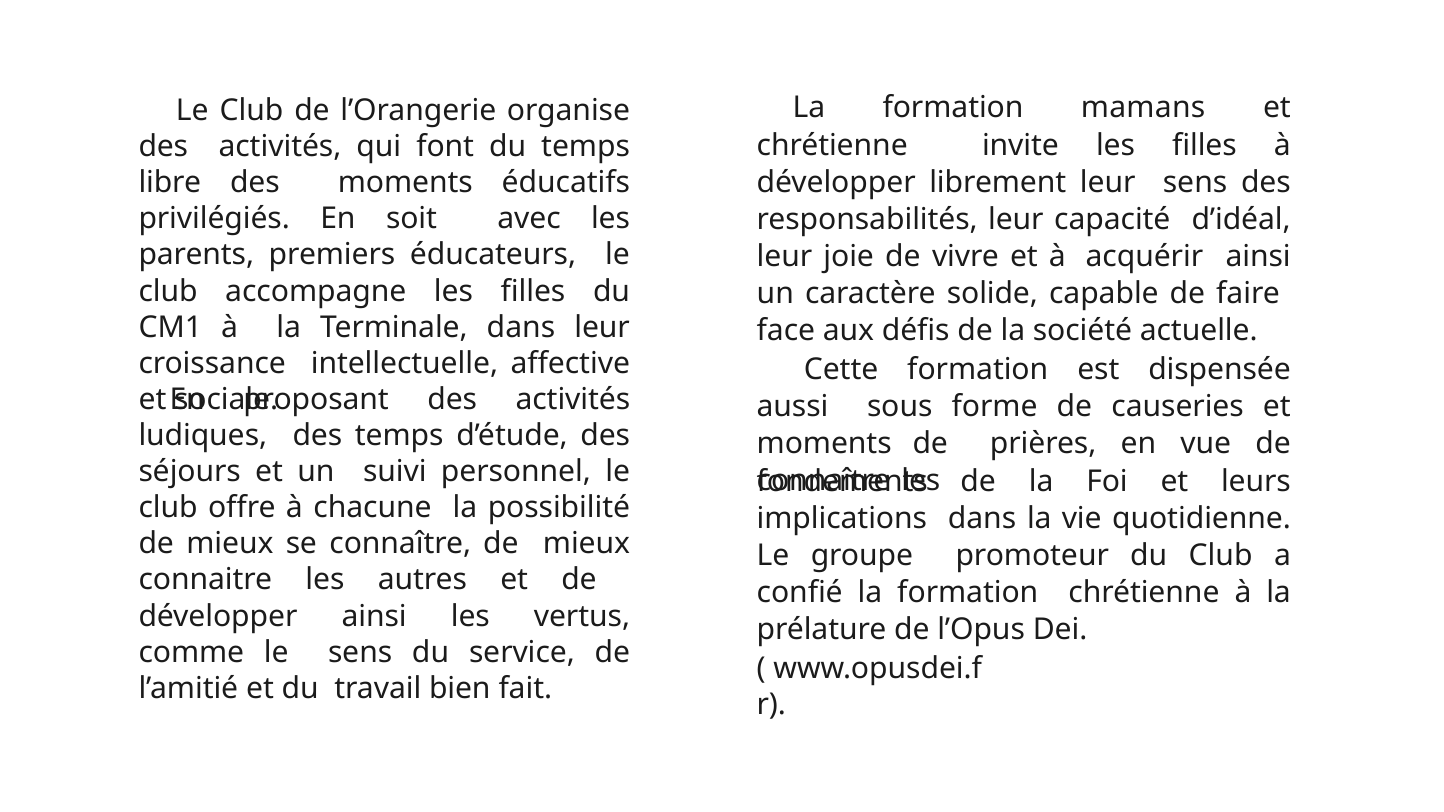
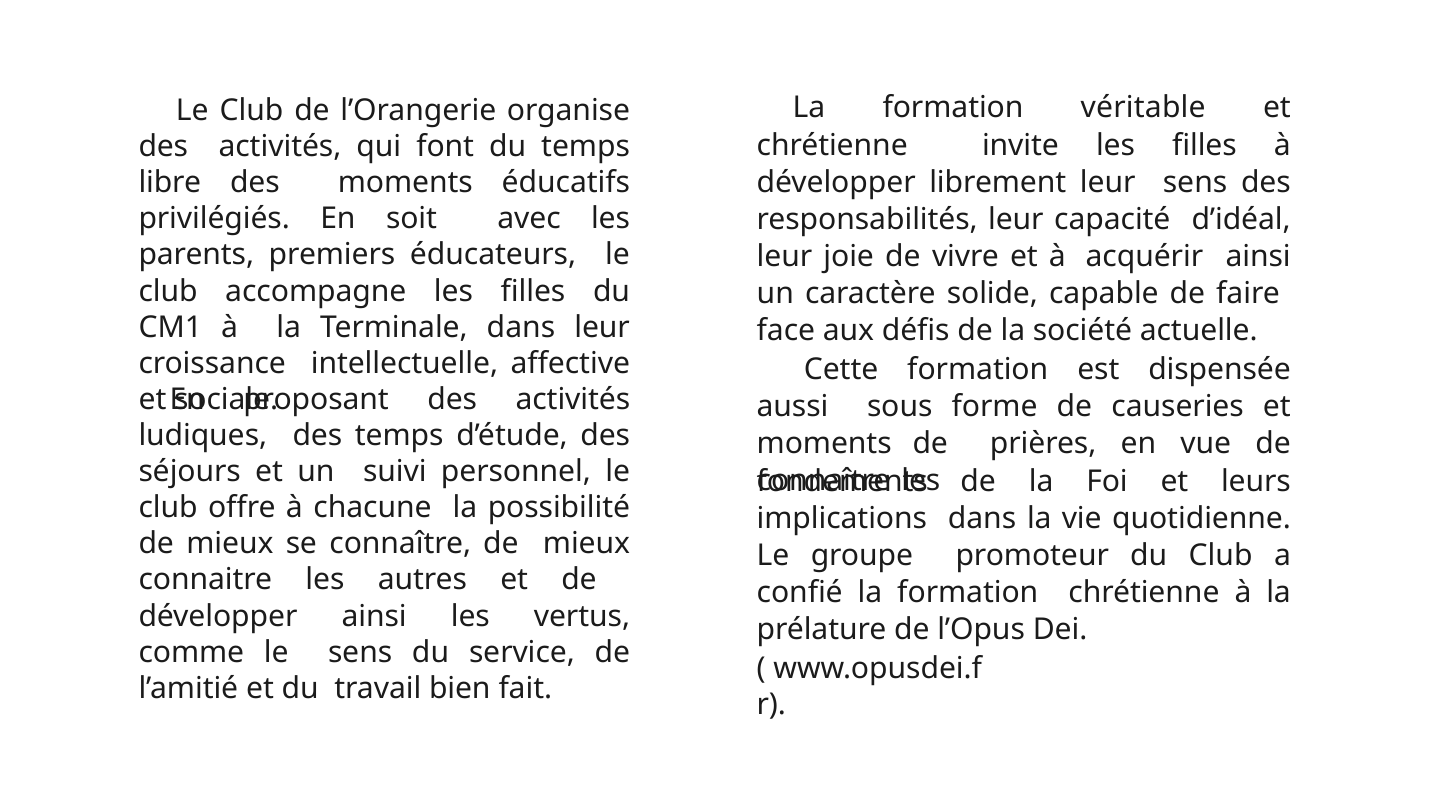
mamans: mamans -> véritable (1143, 108)
